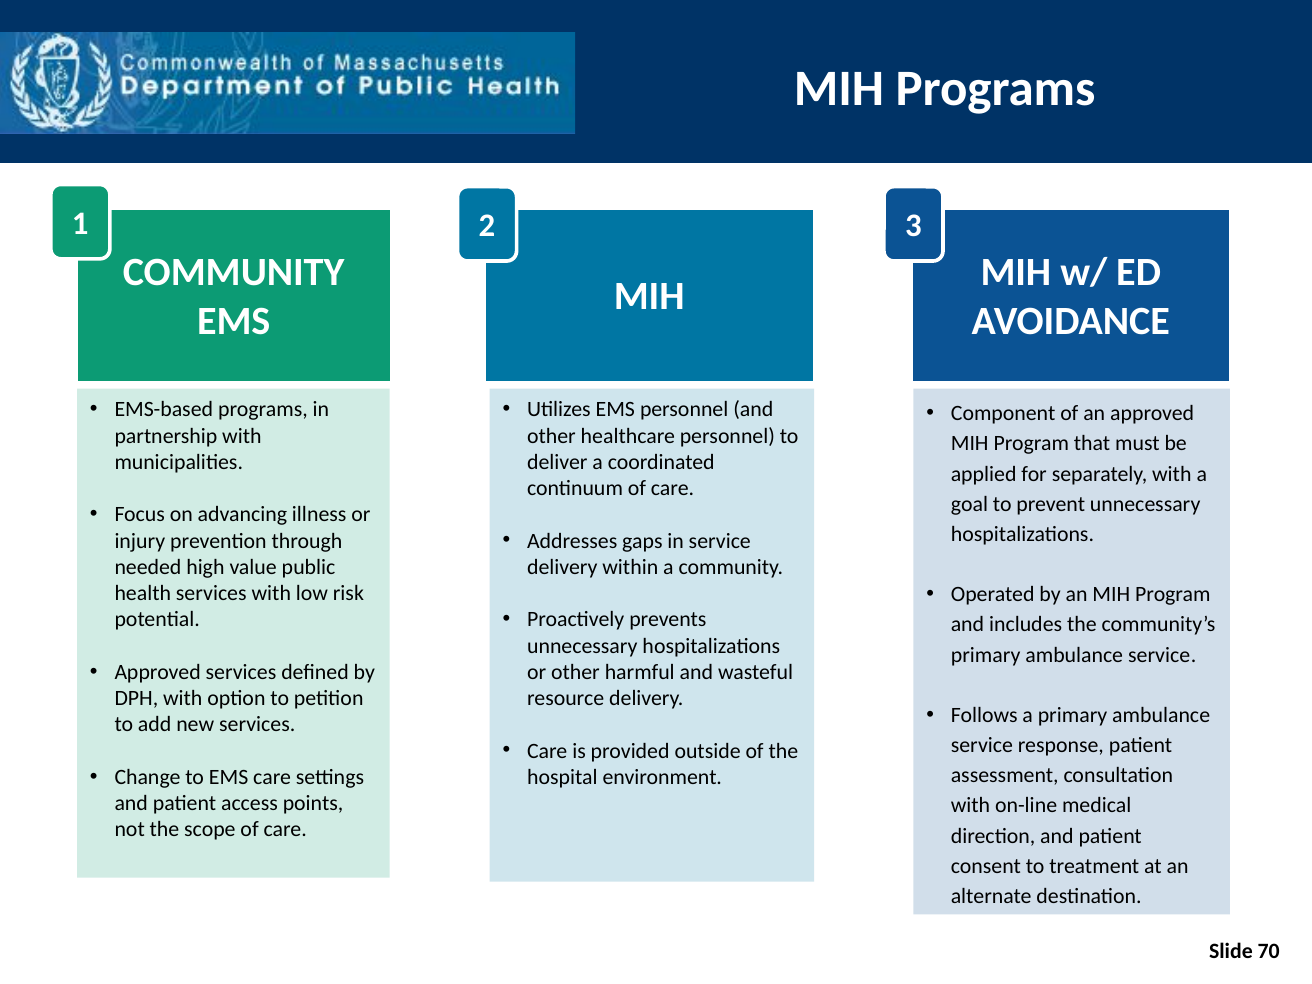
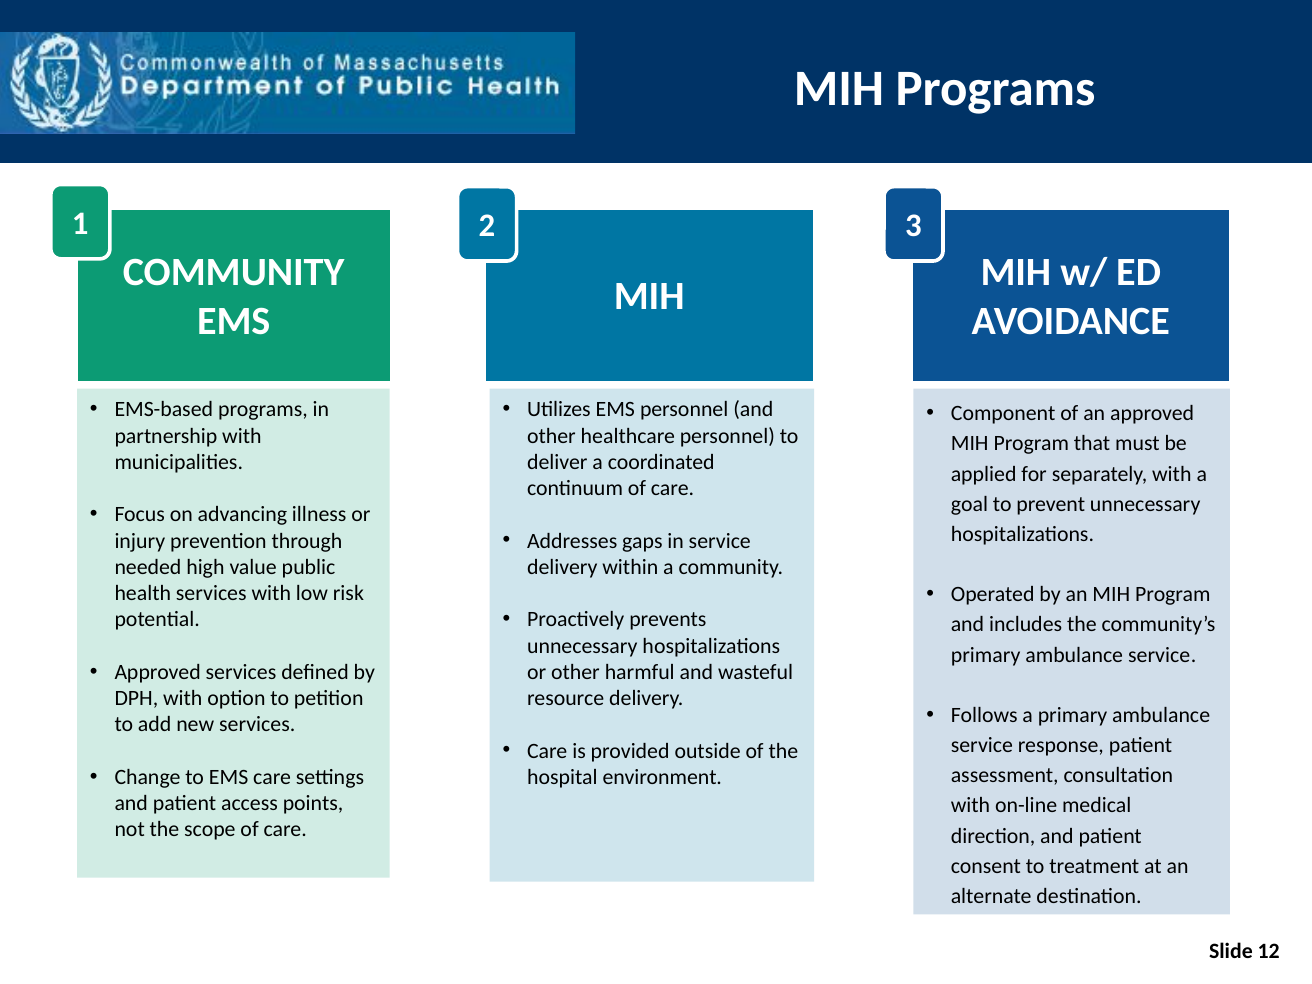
70: 70 -> 12 (1269, 951)
